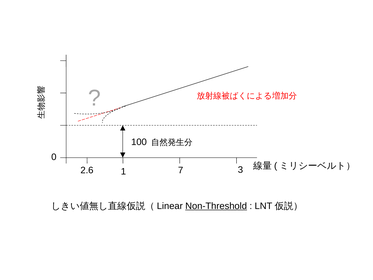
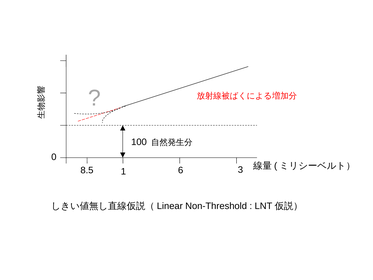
2.6: 2.6 -> 8.5 (87, 170)
7: 7 -> 6 (181, 170)
Non-Threshold underline: present -> none (216, 206)
